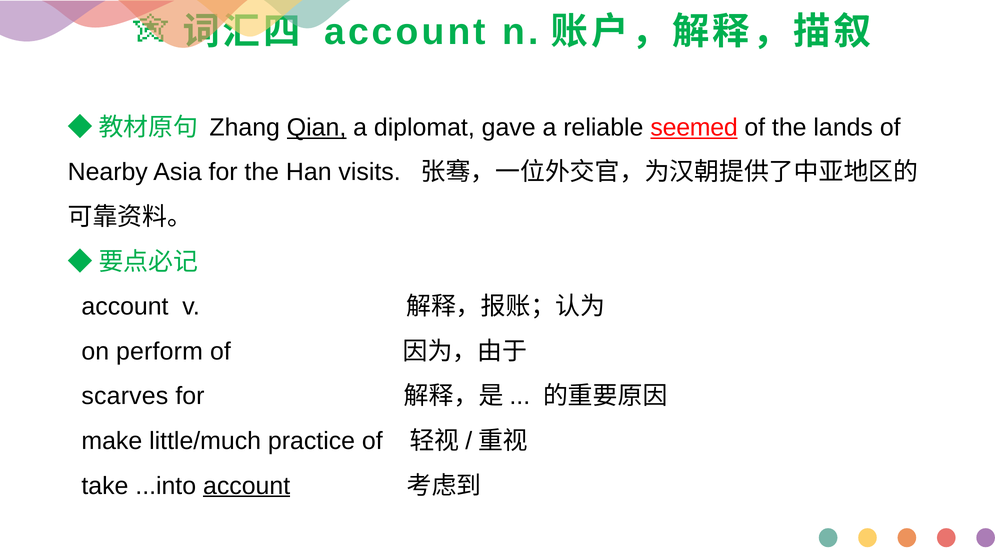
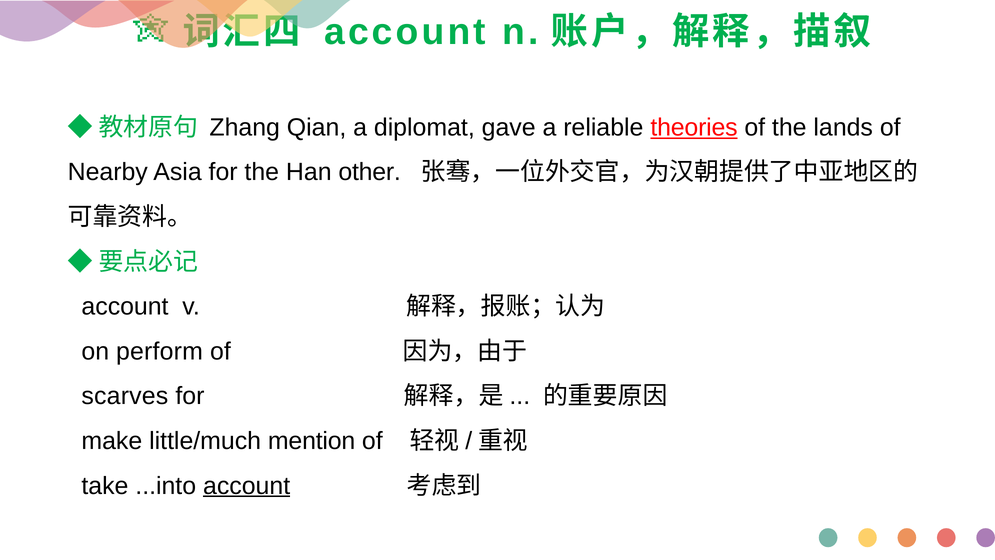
Qian underline: present -> none (317, 127)
seemed: seemed -> theories (694, 127)
visits: visits -> other (370, 172)
practice: practice -> mention (312, 441)
